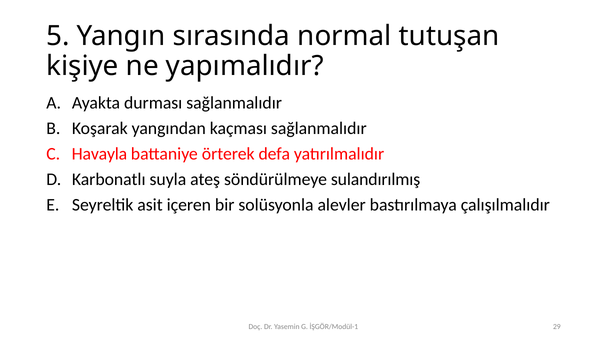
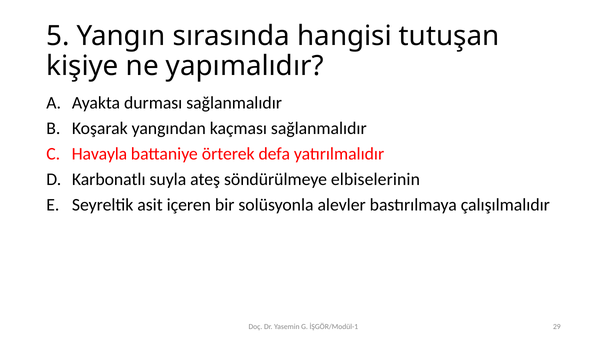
normal: normal -> hangisi (345, 36)
sulandırılmış: sulandırılmış -> elbiselerinin (375, 179)
